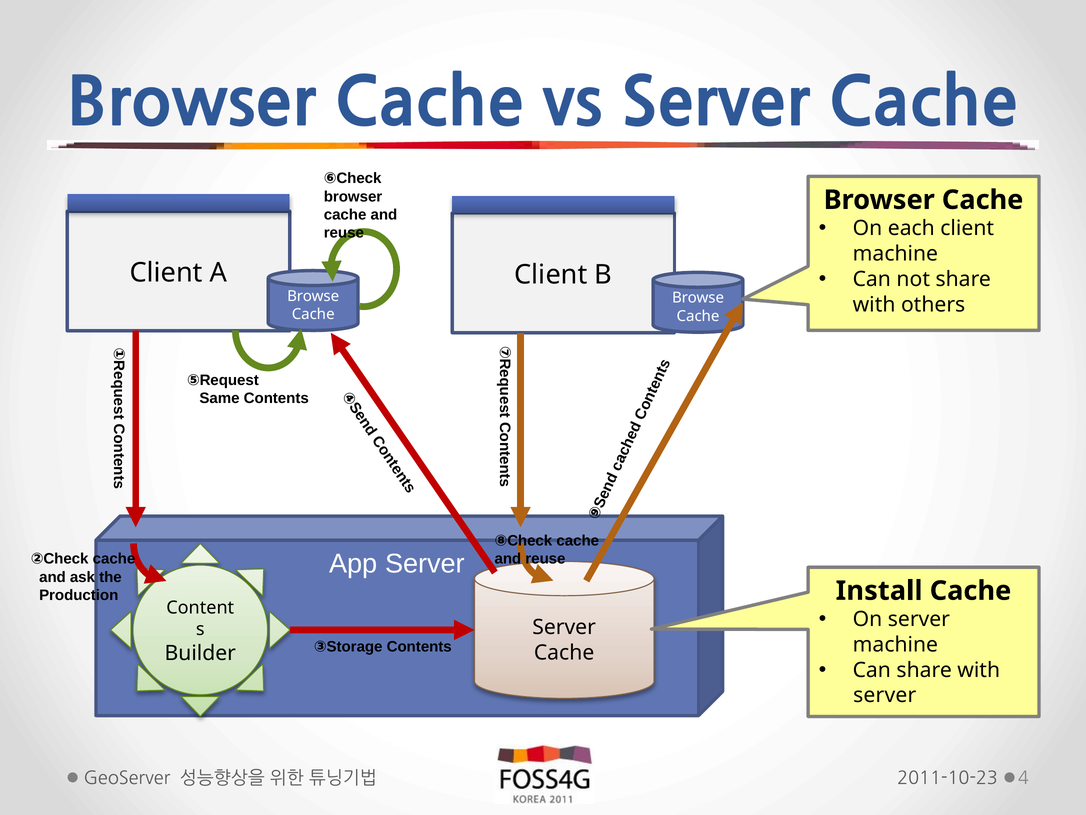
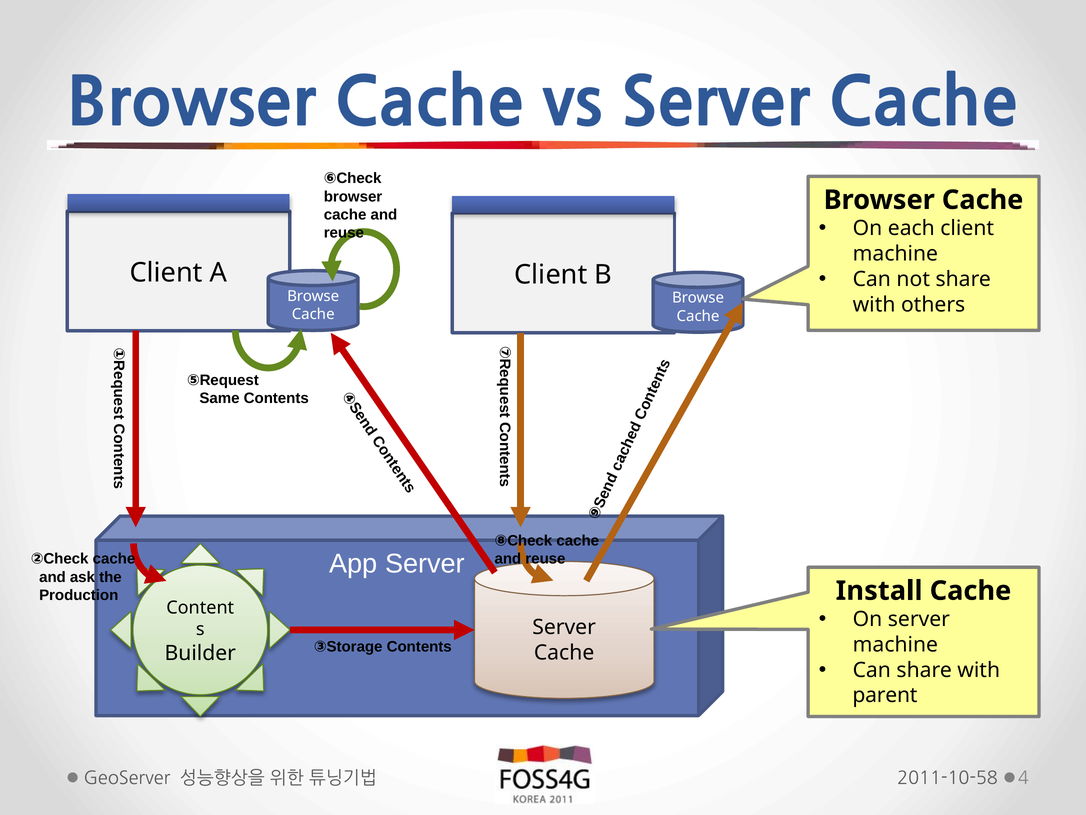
server: server -> parent (885, 695)
2011-10-23: 2011-10-23 -> 2011-10-58 (948, 778)
